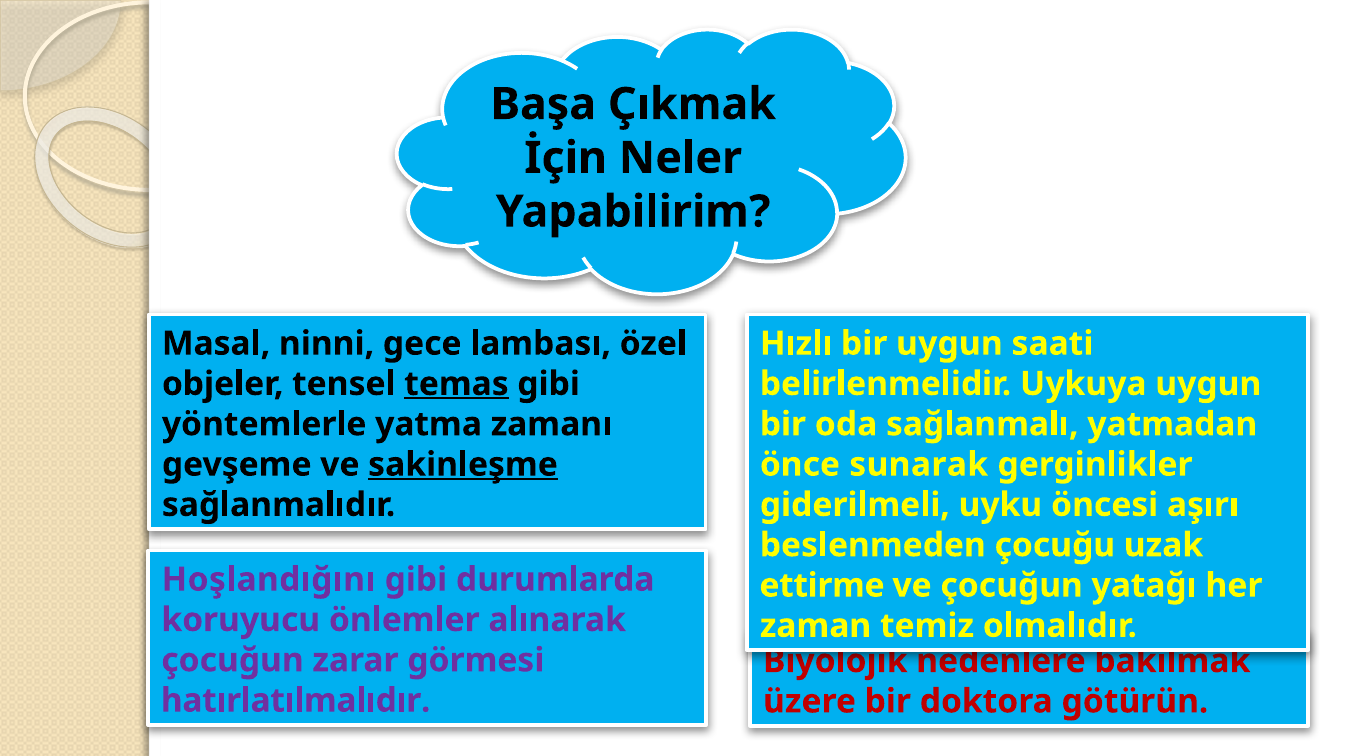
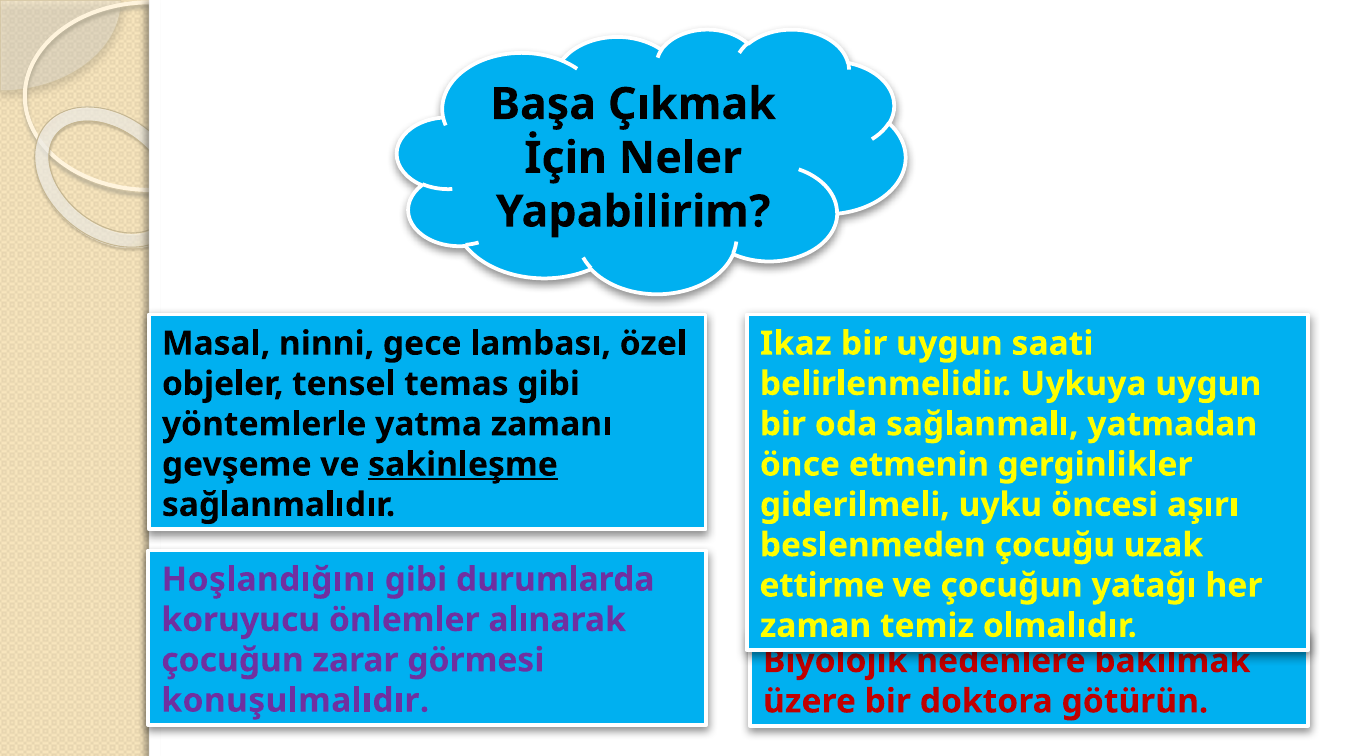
Hızlı: Hızlı -> Ikaz (796, 344)
temas underline: present -> none (456, 384)
sunarak: sunarak -> etmenin (919, 465)
hatırlatılmalıdır: hatırlatılmalıdır -> konuşulmalıdır (295, 701)
